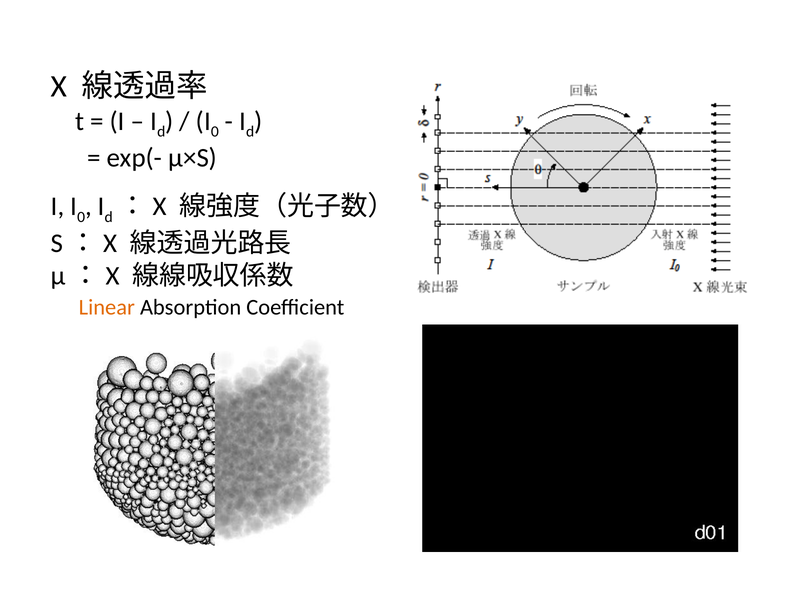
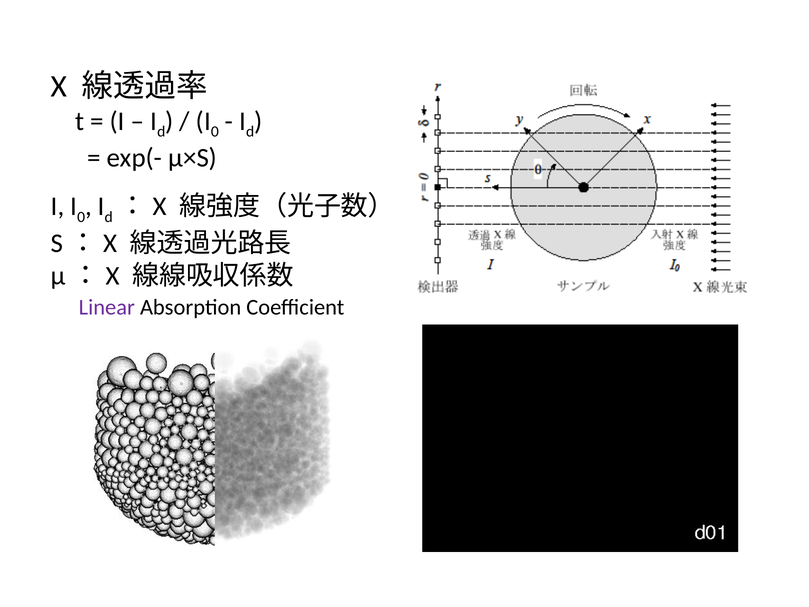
Linear colour: orange -> purple (107, 307)
